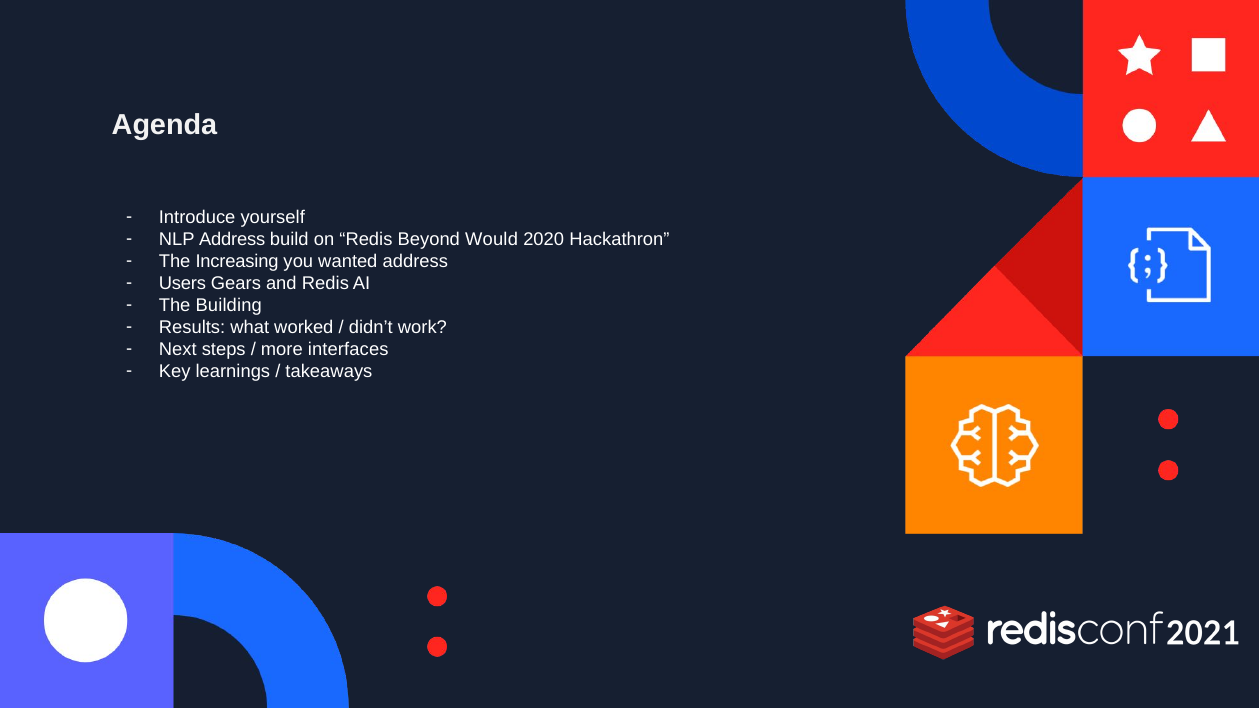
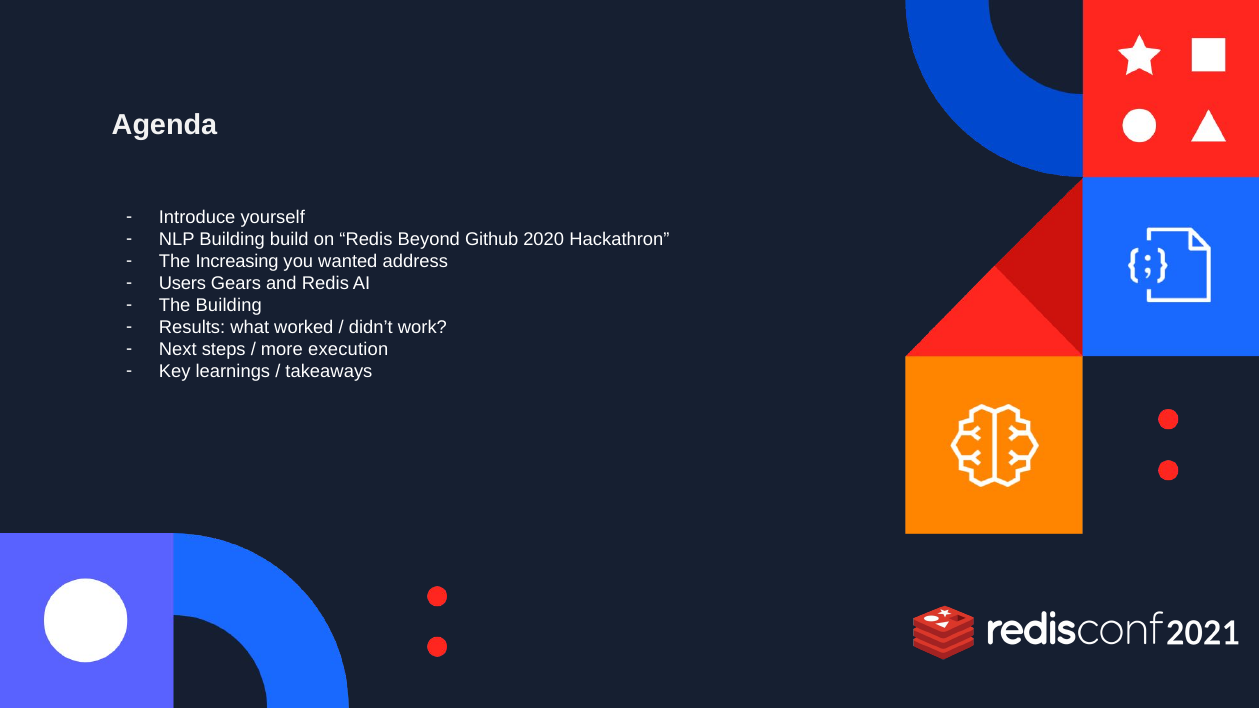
NLP Address: Address -> Building (232, 240)
Would: Would -> Github (492, 240)
interfaces: interfaces -> execution (348, 350)
